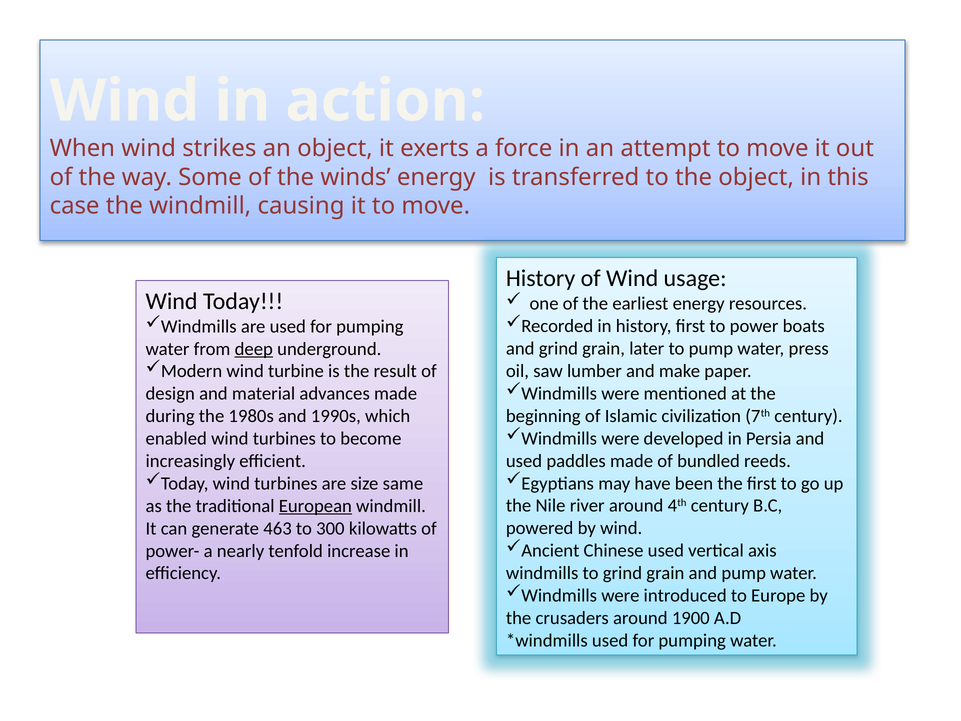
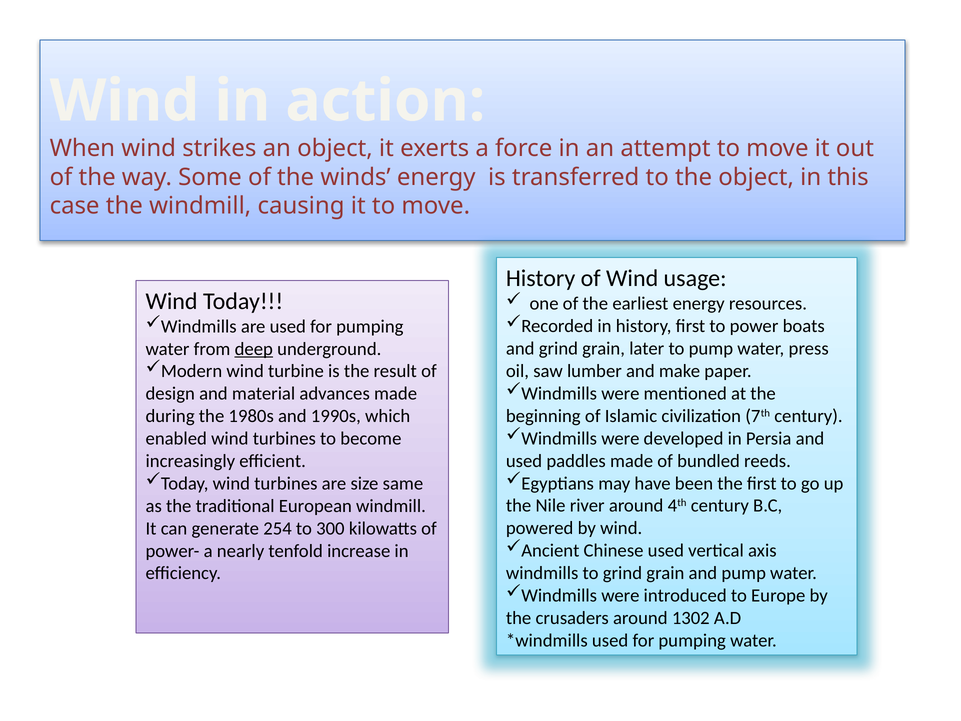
European underline: present -> none (315, 506)
463: 463 -> 254 (278, 528)
1900: 1900 -> 1302 (691, 618)
